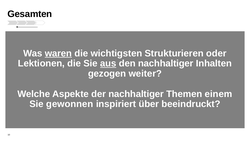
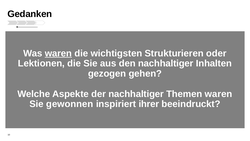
Gesamten: Gesamten -> Gedanken (30, 14)
aus underline: present -> none (108, 63)
weiter: weiter -> gehen (145, 73)
Themen einem: einem -> waren (219, 94)
über: über -> ihrer (149, 104)
